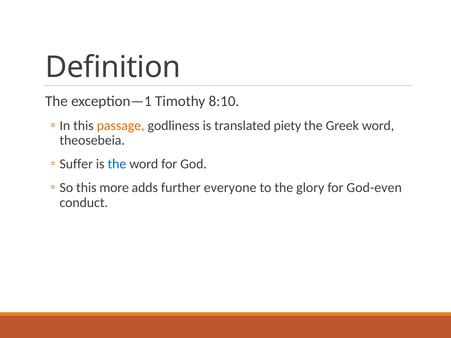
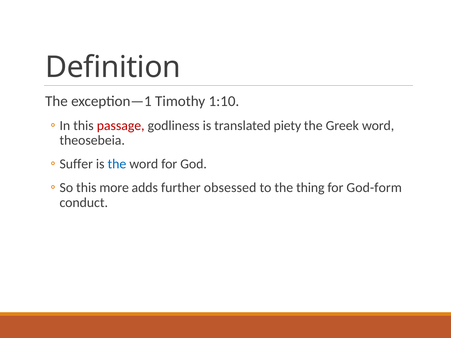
8:10: 8:10 -> 1:10 (224, 101)
passage colour: orange -> red (121, 126)
everyone: everyone -> obsessed (230, 188)
glory: glory -> thing (310, 188)
God-even: God-even -> God-form (374, 188)
